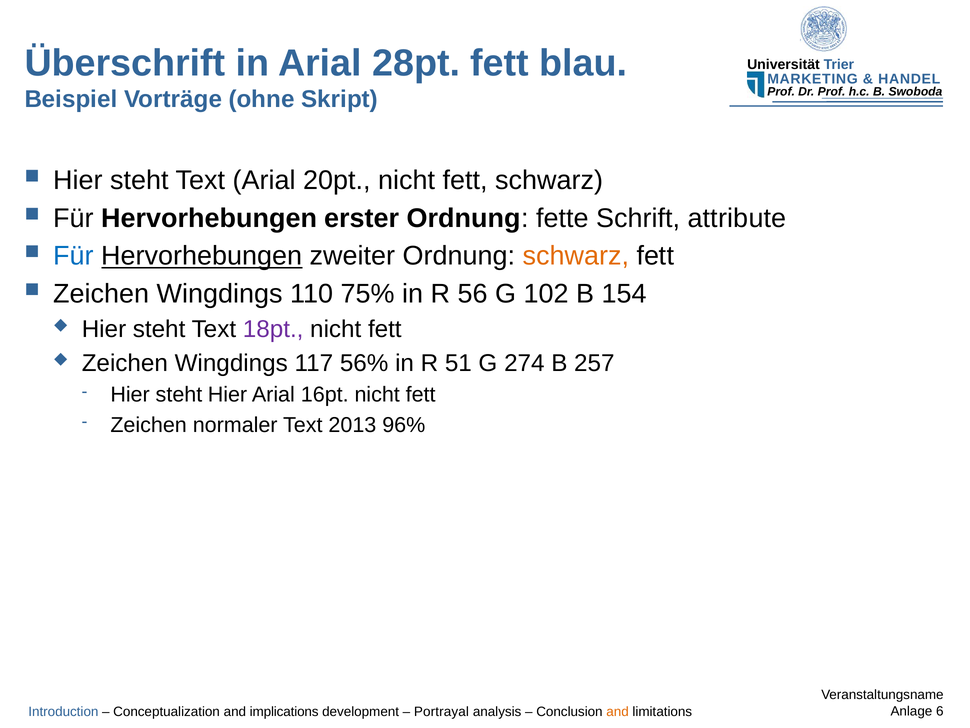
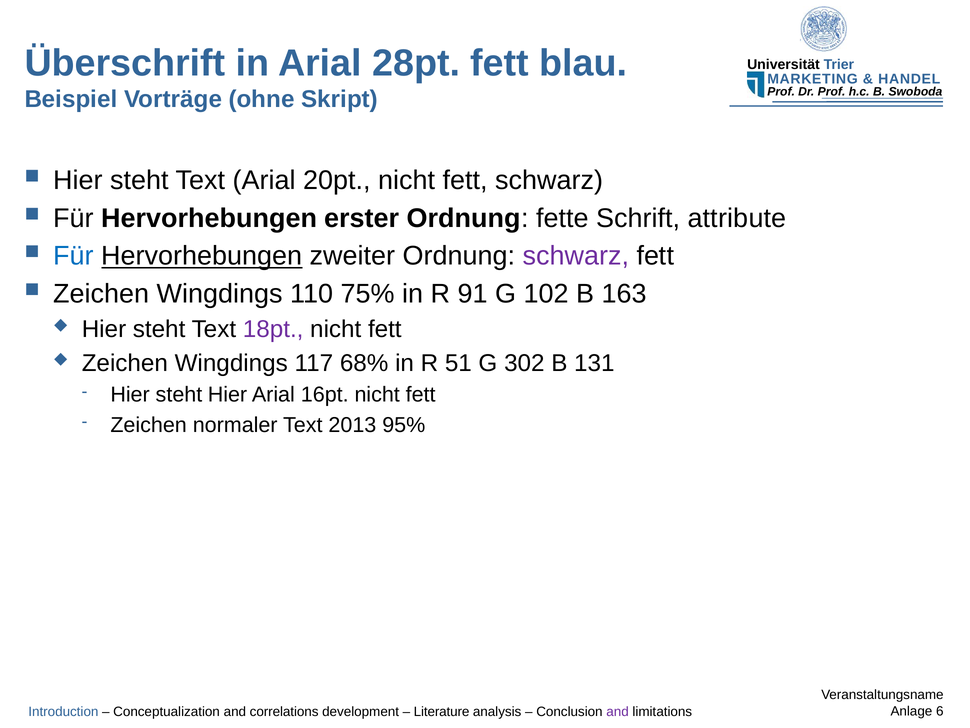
schwarz colour: orange -> purple (576, 256)
56: 56 -> 91 (473, 294)
154: 154 -> 163 (624, 294)
56%: 56% -> 68% (364, 363)
274: 274 -> 302 (524, 363)
257: 257 -> 131 (594, 363)
96%: 96% -> 95% (404, 425)
implications: implications -> correlations (284, 711)
Portrayal: Portrayal -> Literature (442, 711)
and colour: orange -> purple (618, 711)
